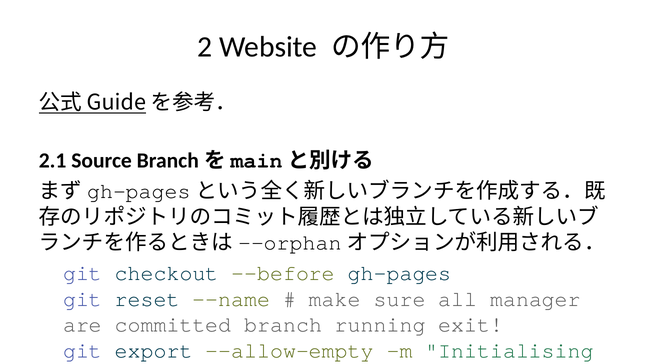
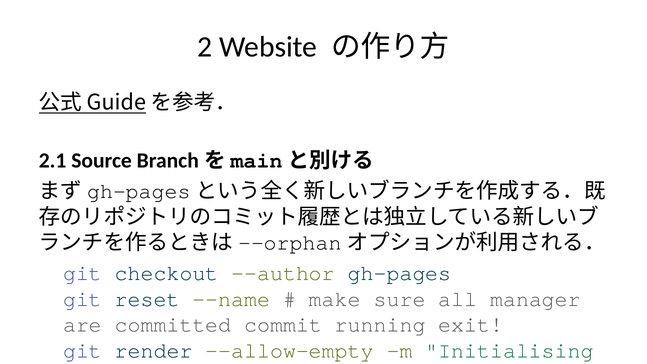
--before: --before -> --author (283, 273)
committed branch: branch -> commit (283, 325)
git export: export -> render (154, 351)
